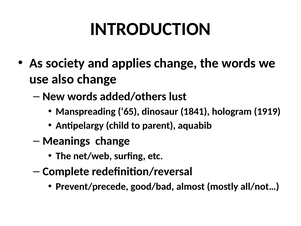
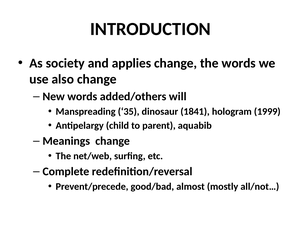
lust: lust -> will (178, 96)
65: 65 -> 35 (129, 111)
1919: 1919 -> 1999 (267, 111)
